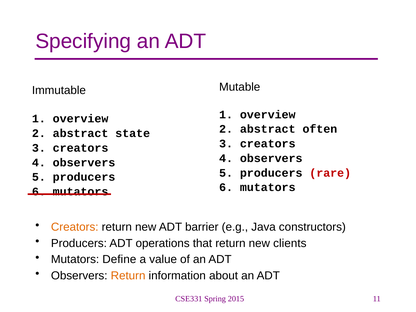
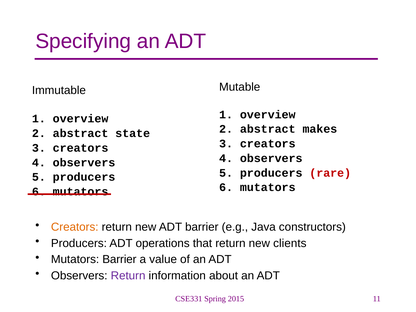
often: often -> makes (320, 129)
Mutators Define: Define -> Barrier (119, 259)
Return colour: orange -> purple (128, 276)
